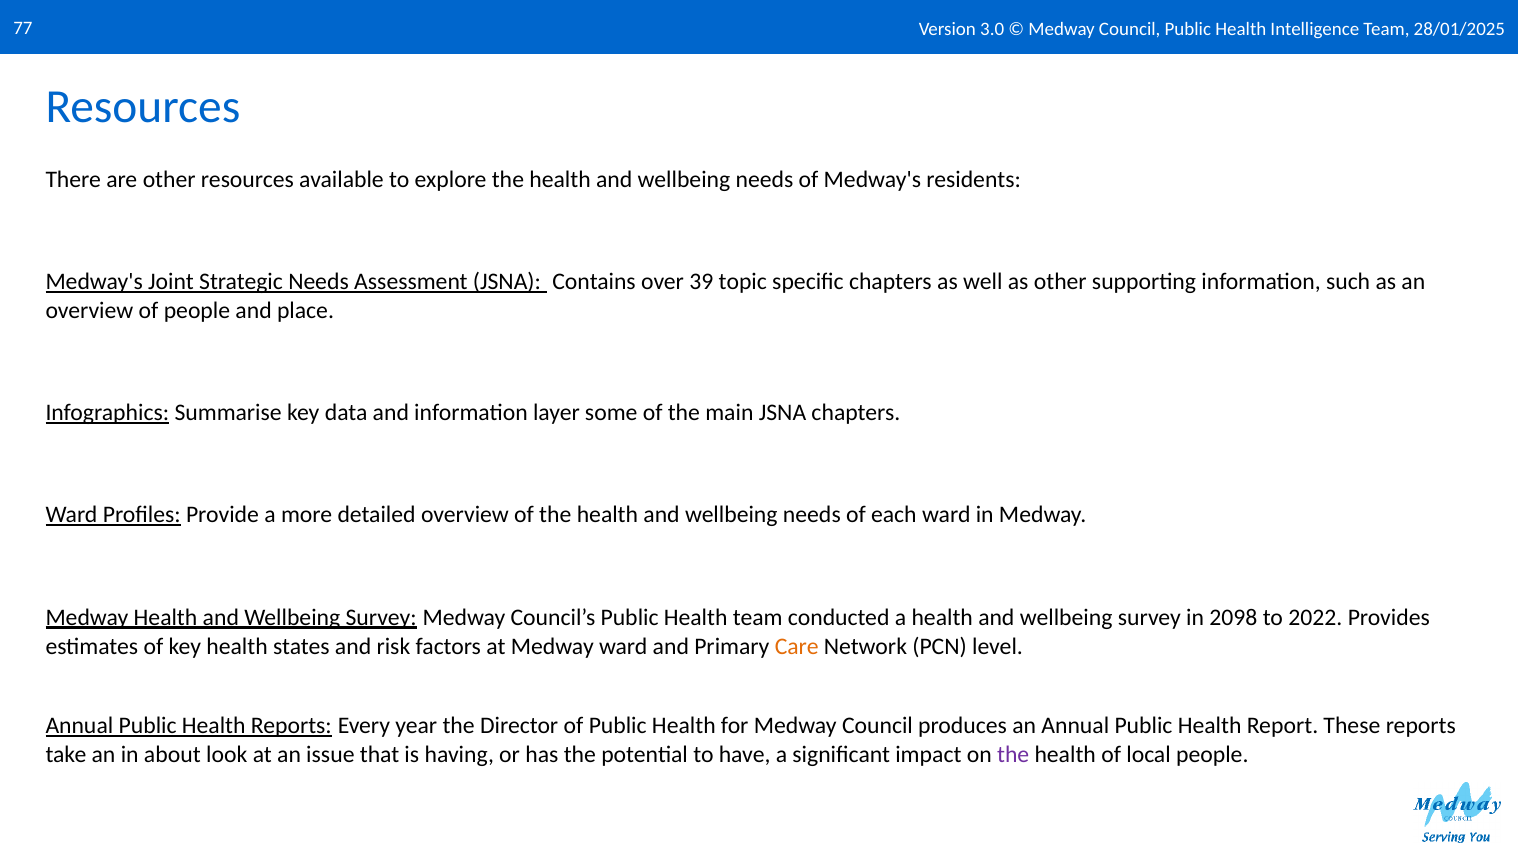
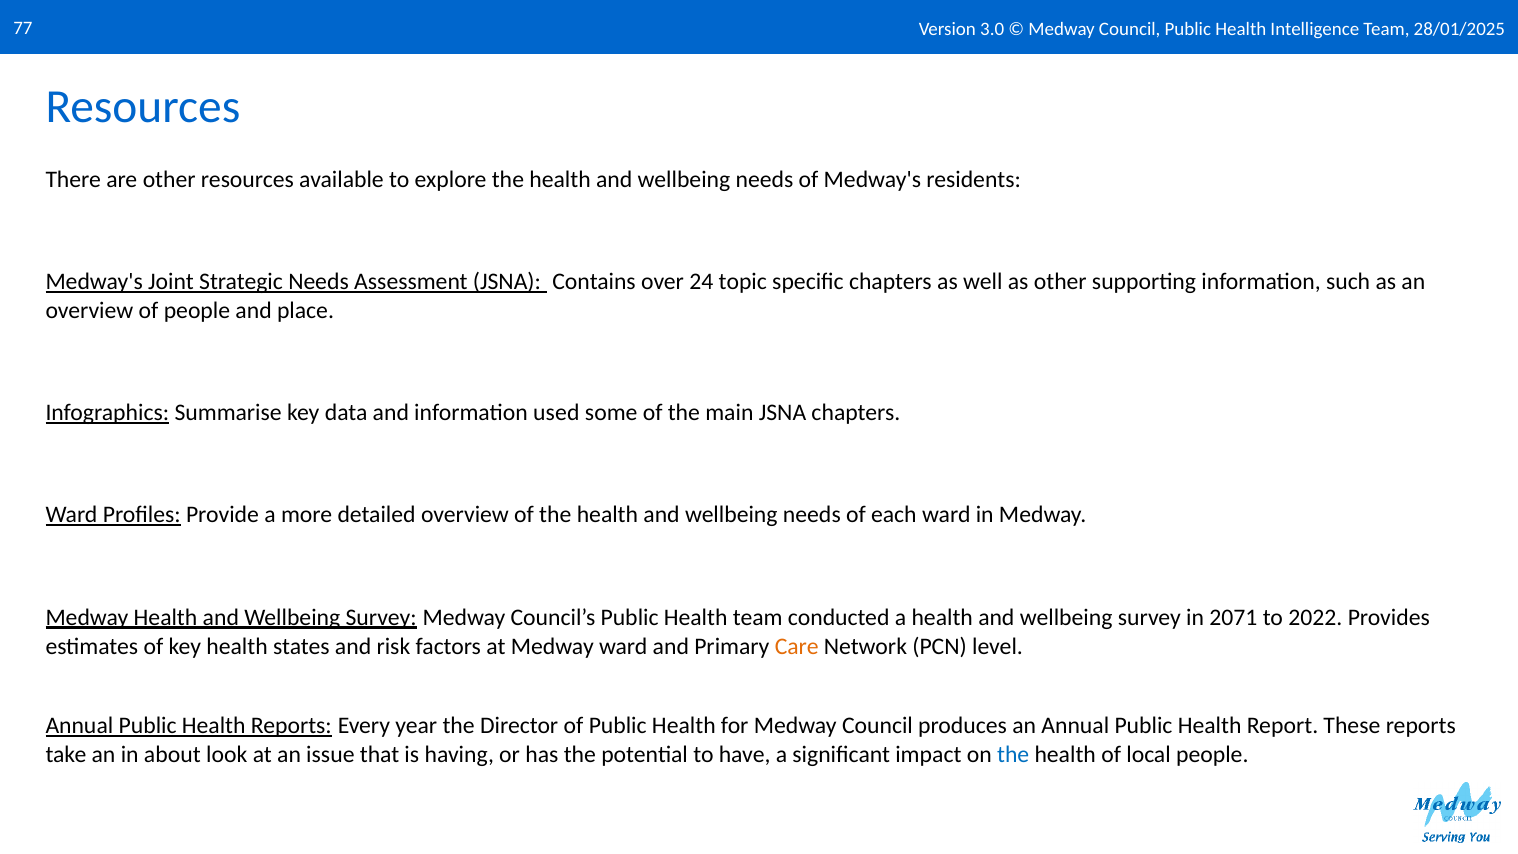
39: 39 -> 24 (701, 282)
layer: layer -> used (556, 412)
2098: 2098 -> 2071 (1233, 617)
the colour: purple -> blue (1013, 755)
